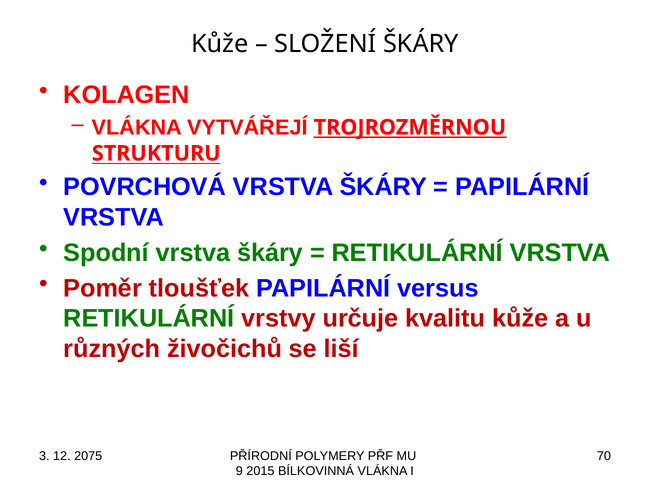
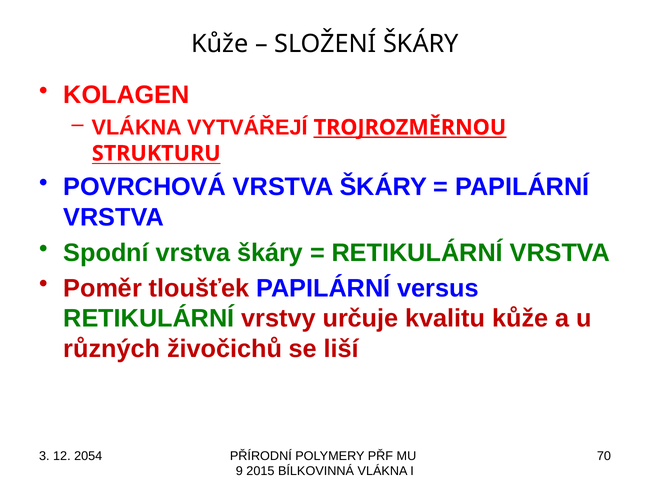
2075: 2075 -> 2054 (88, 456)
